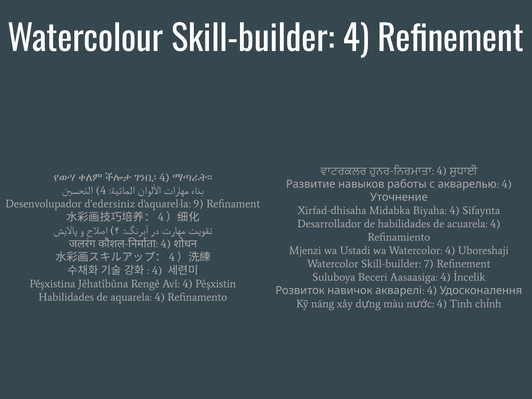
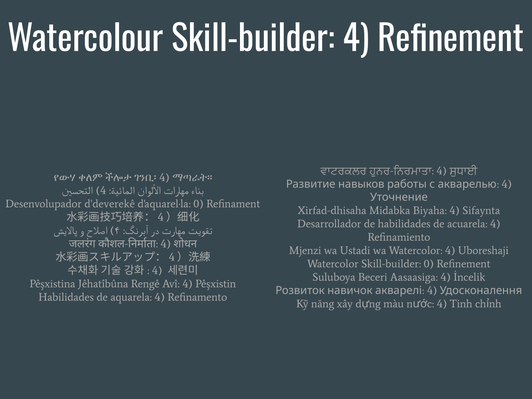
d'edersiniz: d'edersiniz -> d'deverekê (110, 204)
d'aquarel·la 9: 9 -> 0 (199, 204)
Skill-builder 7: 7 -> 0 (429, 264)
